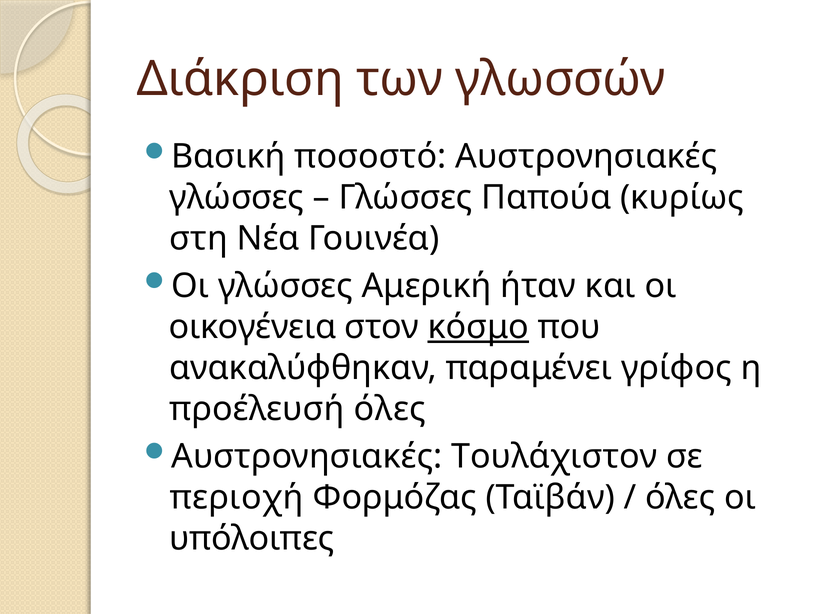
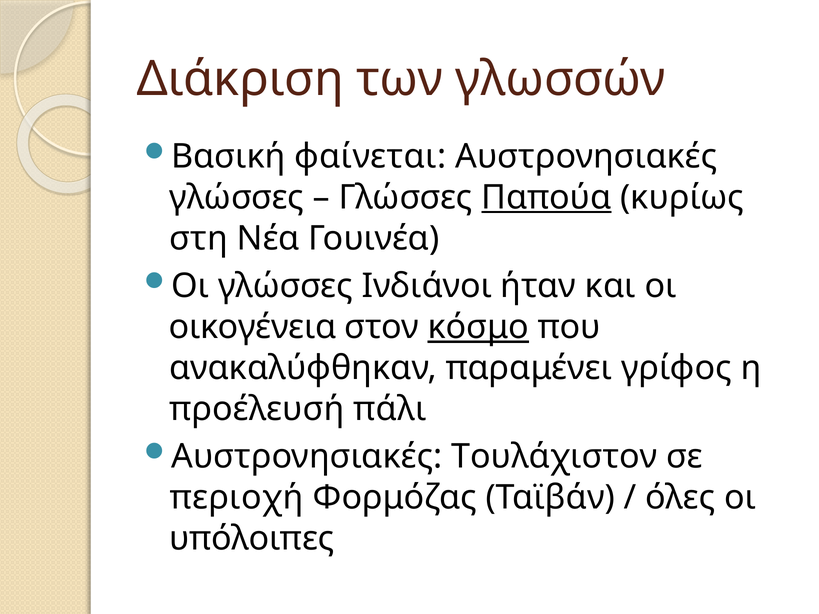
ποσοστό: ποσοστό -> φαίνεται (370, 157)
Παπούα underline: none -> present (546, 198)
Αμερική: Αμερική -> Ινδιάνοι (427, 286)
προέλευσή όλες: όλες -> πάλι (390, 409)
